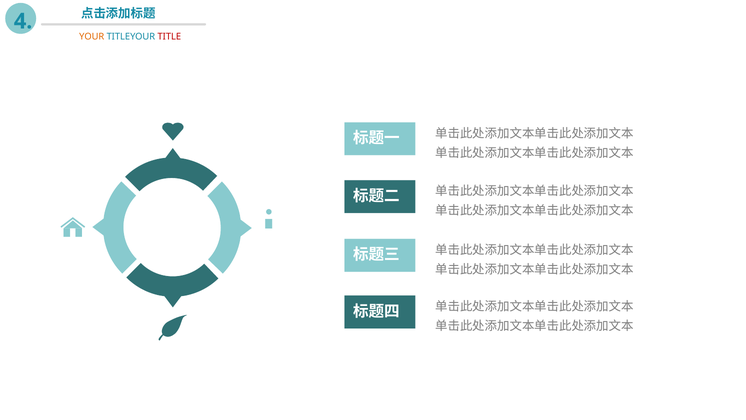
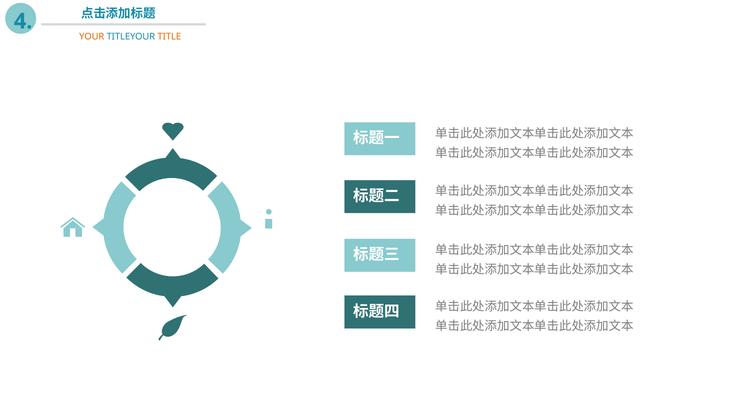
TITLE colour: red -> orange (169, 37)
